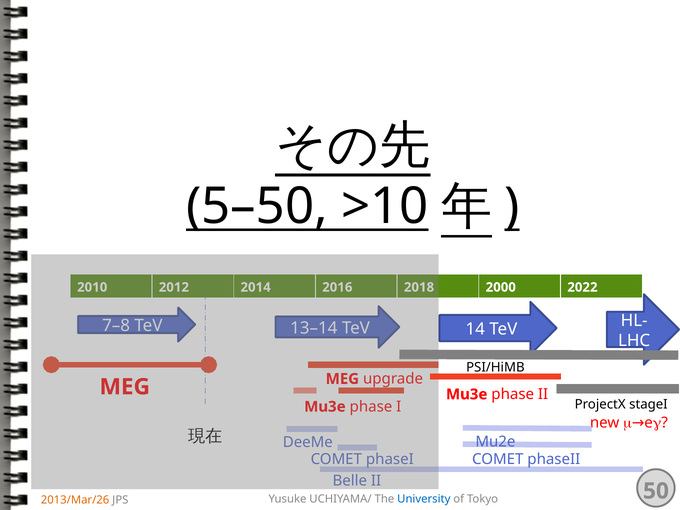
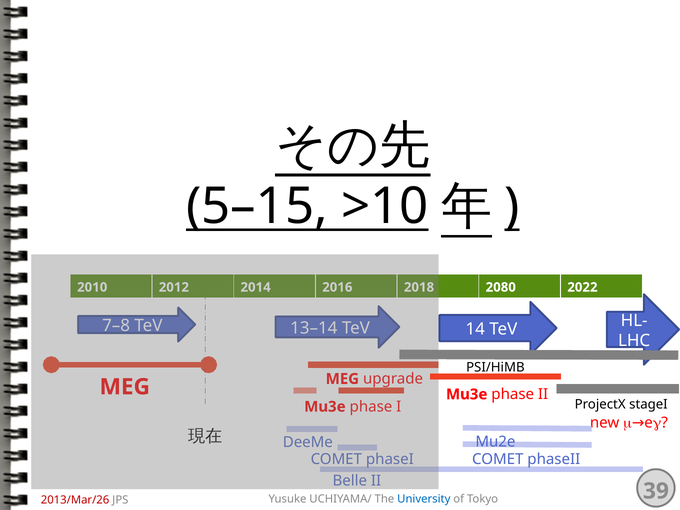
5–50: 5–50 -> 5–15 (257, 207)
2000: 2000 -> 2080 (501, 287)
50: 50 -> 39 (656, 491)
2013/Mar/26 colour: orange -> red (75, 500)
